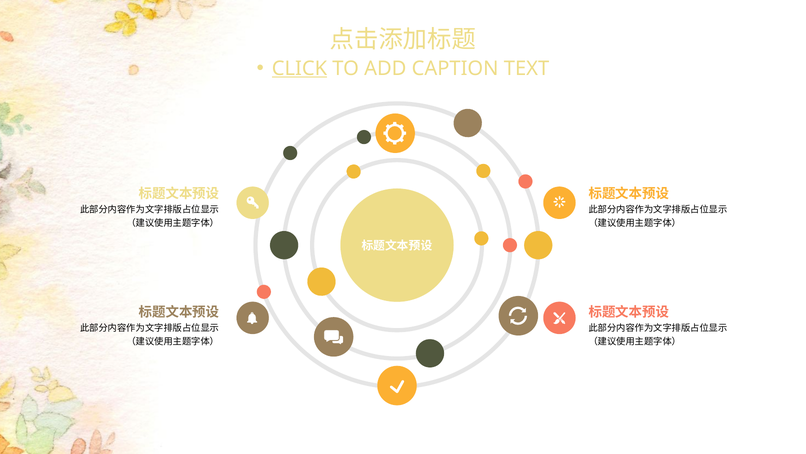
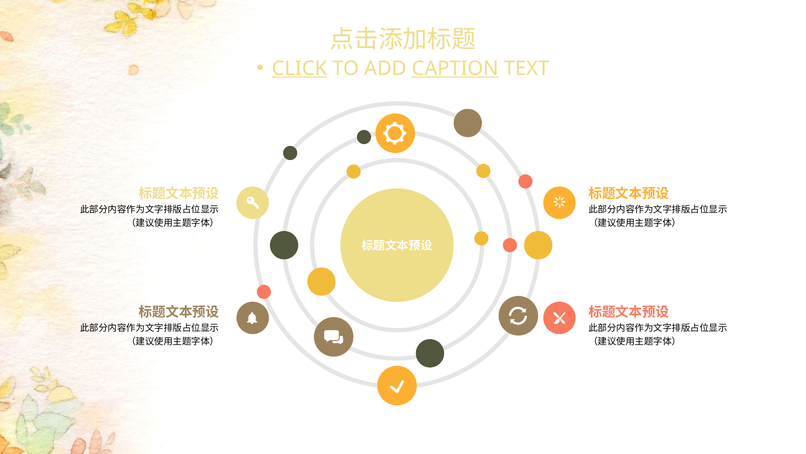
CAPTION underline: none -> present (455, 68)
